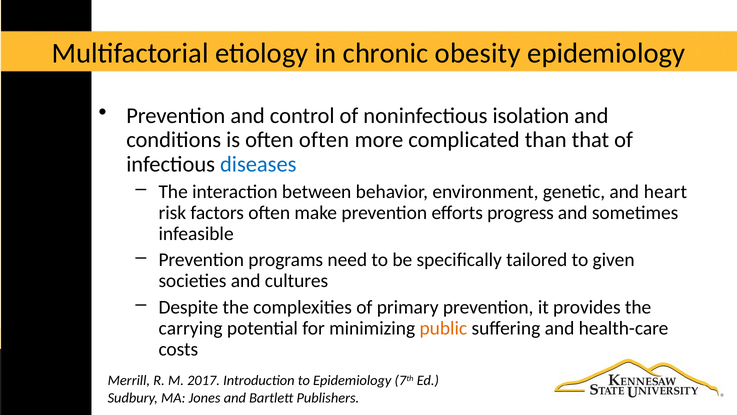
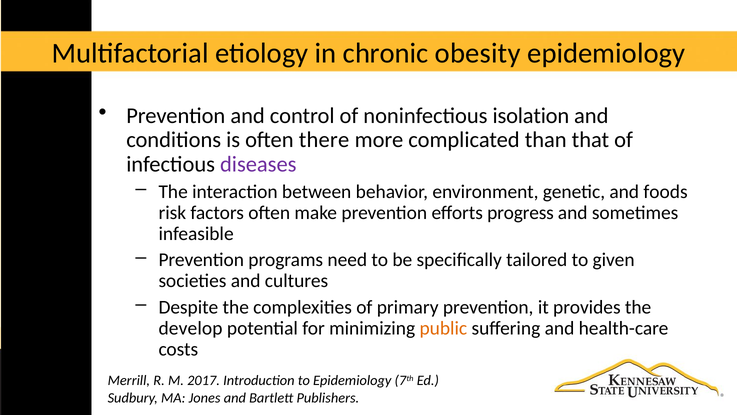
often often: often -> there (324, 140)
diseases colour: blue -> purple (258, 164)
heart: heart -> foods (666, 192)
carrying: carrying -> develop (191, 328)
